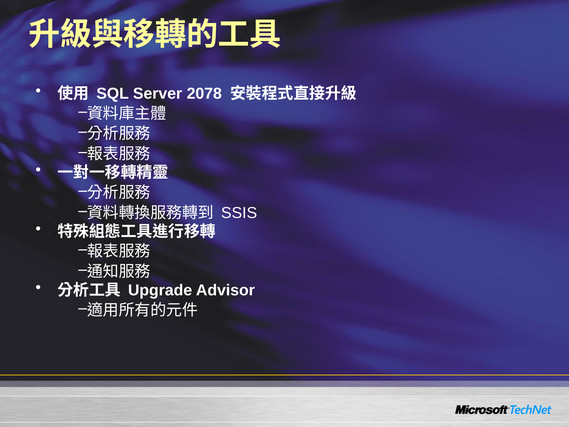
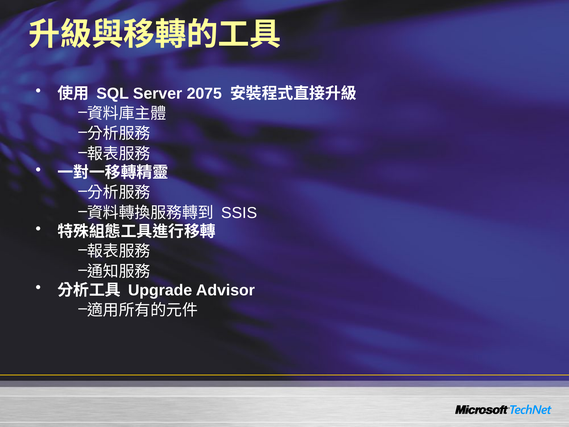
2078: 2078 -> 2075 (204, 94)
